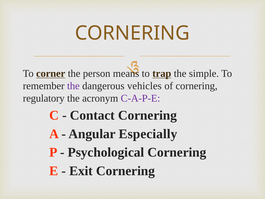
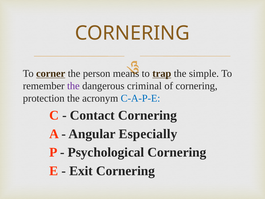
vehicles: vehicles -> criminal (144, 86)
regulatory: regulatory -> protection (44, 98)
C-A-P-E colour: purple -> blue (140, 98)
